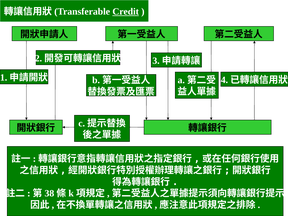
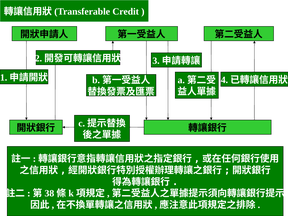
Credit underline: present -> none (126, 12)
